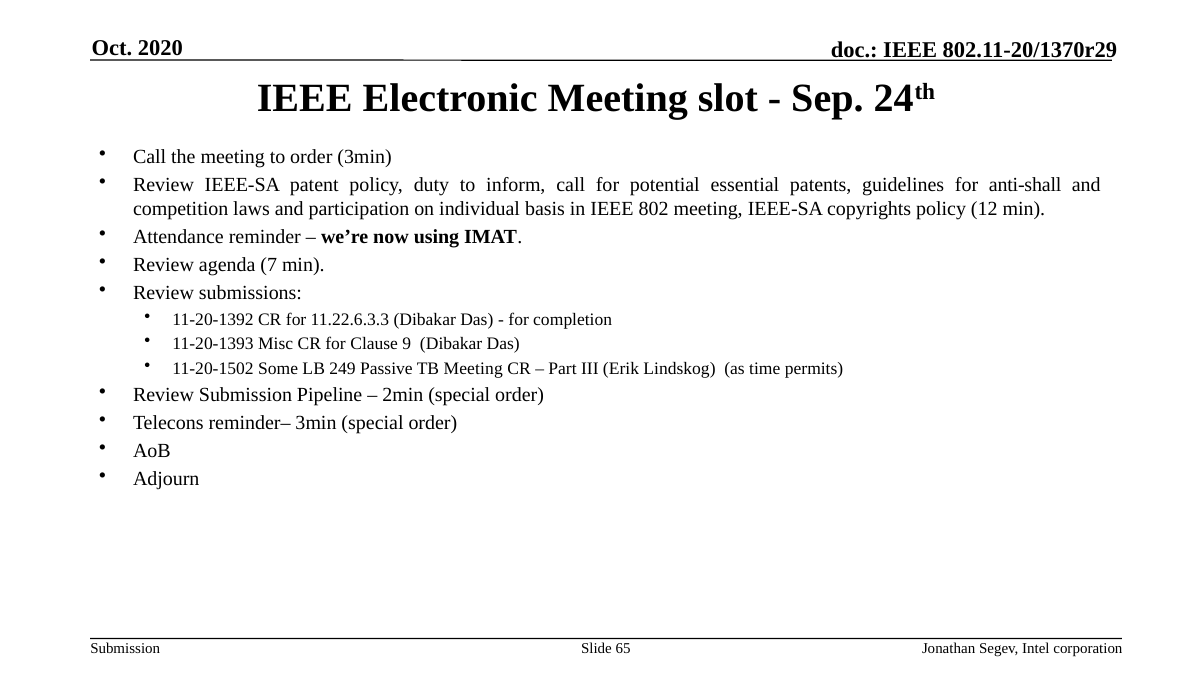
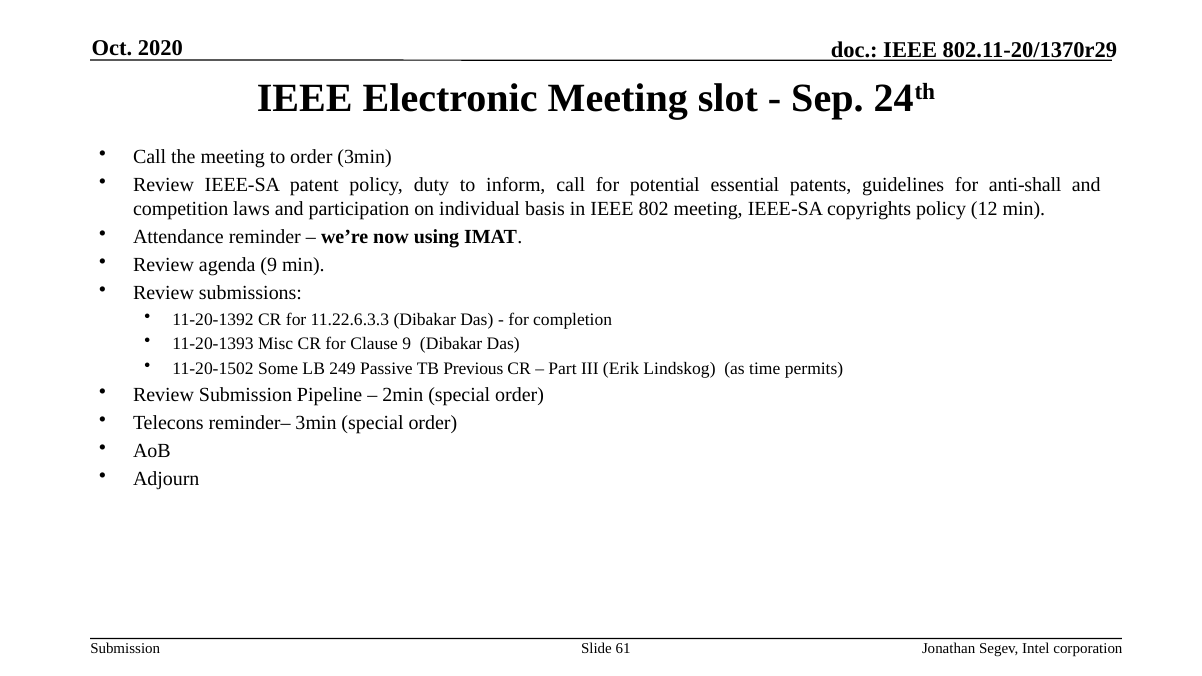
agenda 7: 7 -> 9 (269, 265)
TB Meeting: Meeting -> Previous (473, 368)
65: 65 -> 61 (623, 648)
